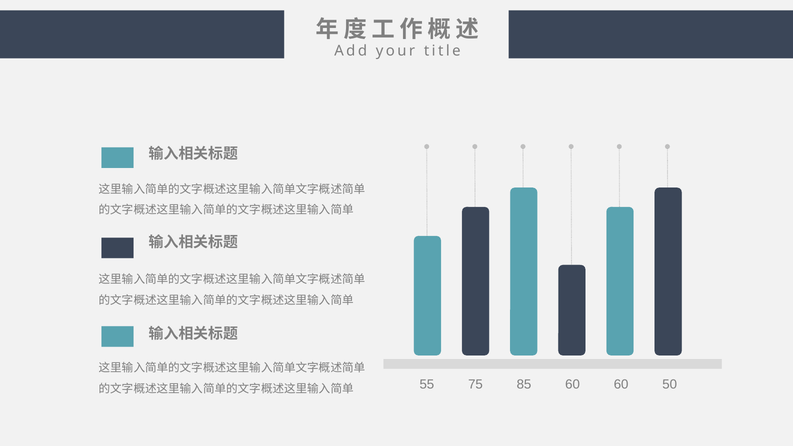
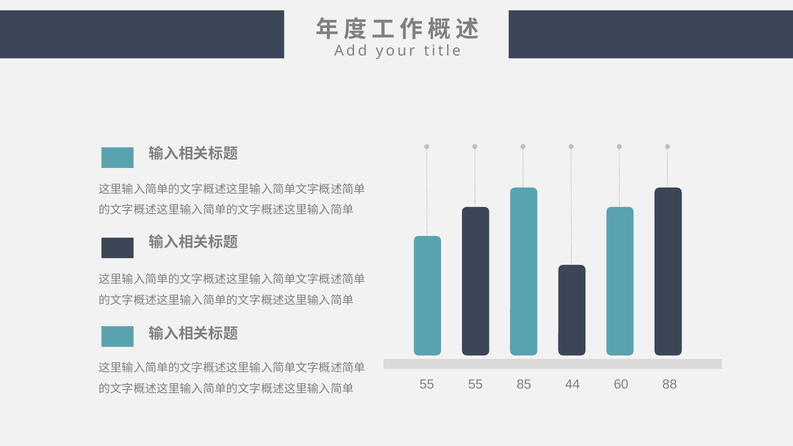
55 75: 75 -> 55 (475, 385)
85 60: 60 -> 44 (573, 385)
50: 50 -> 88 (670, 385)
